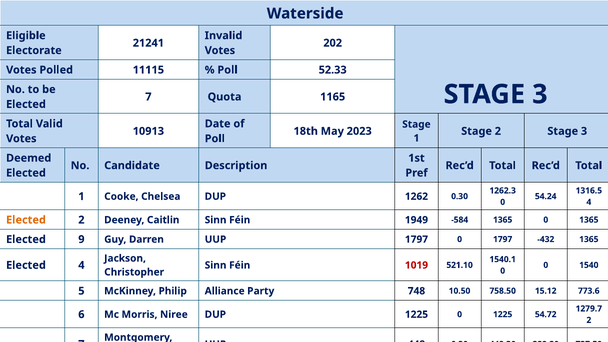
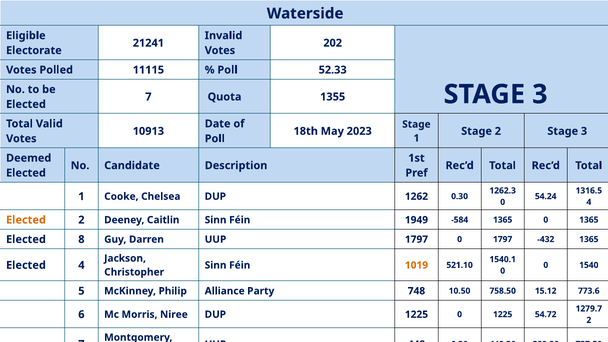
1165: 1165 -> 1355 (333, 97)
Elected 9: 9 -> 8 (81, 239)
1019 colour: red -> orange (416, 265)
